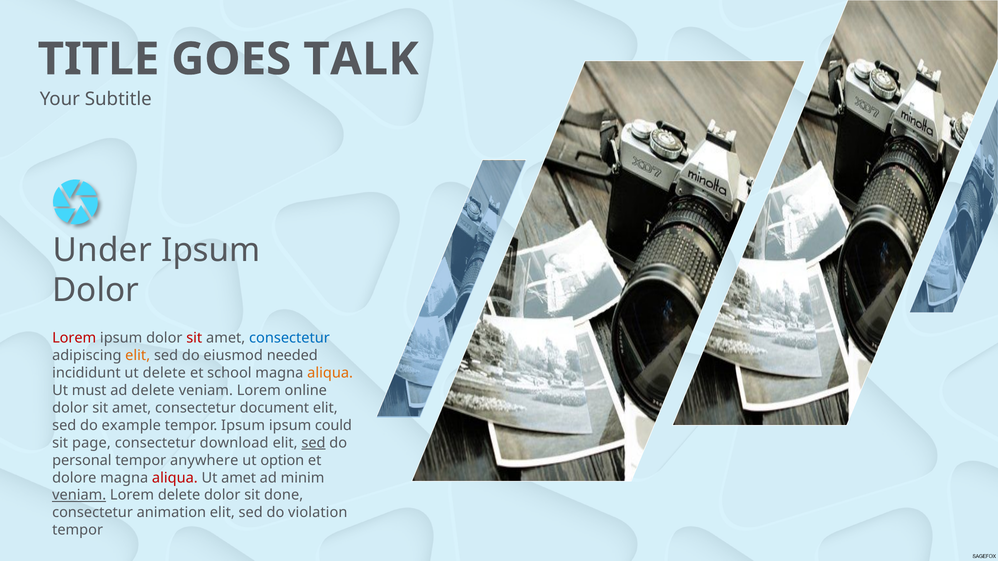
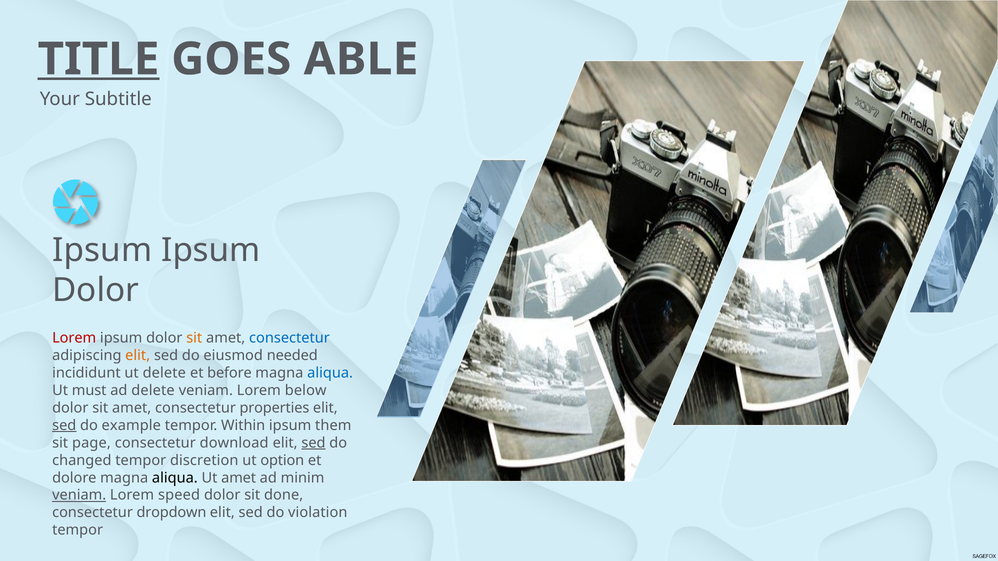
TITLE underline: none -> present (98, 59)
TALK: TALK -> ABLE (361, 59)
Under: Under -> Ipsum (102, 251)
sit colour: red -> orange (194, 338)
school: school -> before (229, 373)
aliqua colour: orange -> blue (330, 373)
online: online -> below (306, 391)
document: document -> properties (274, 408)
sed underline: none -> present (64, 426)
tempor Ipsum: Ipsum -> Within (243, 426)
could: could -> them (333, 426)
personal: personal -> changed (82, 461)
anywhere: anywhere -> discretion (204, 461)
aliqua colour: red -> black (175, 478)
Lorem delete: delete -> speed (179, 496)
animation: animation -> dropdown (171, 513)
